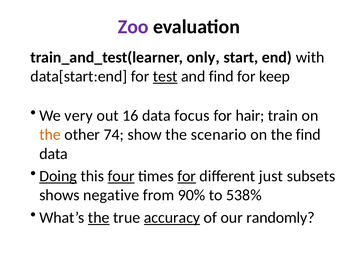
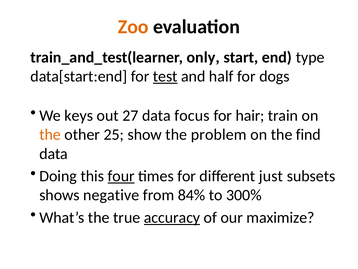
Zoo colour: purple -> orange (133, 27)
with: with -> type (310, 57)
and find: find -> half (221, 76)
keep: keep -> dogs (274, 76)
very: very -> keys (79, 115)
16: 16 -> 27 (130, 115)
74: 74 -> 25 (114, 134)
scenario: scenario -> problem (219, 134)
Doing underline: present -> none (58, 176)
for underline: present -> none (187, 176)
90%: 90% -> 84% (192, 195)
538%: 538% -> 300% (244, 195)
the underline: present -> none (99, 217)
randomly: randomly -> maximize (281, 217)
